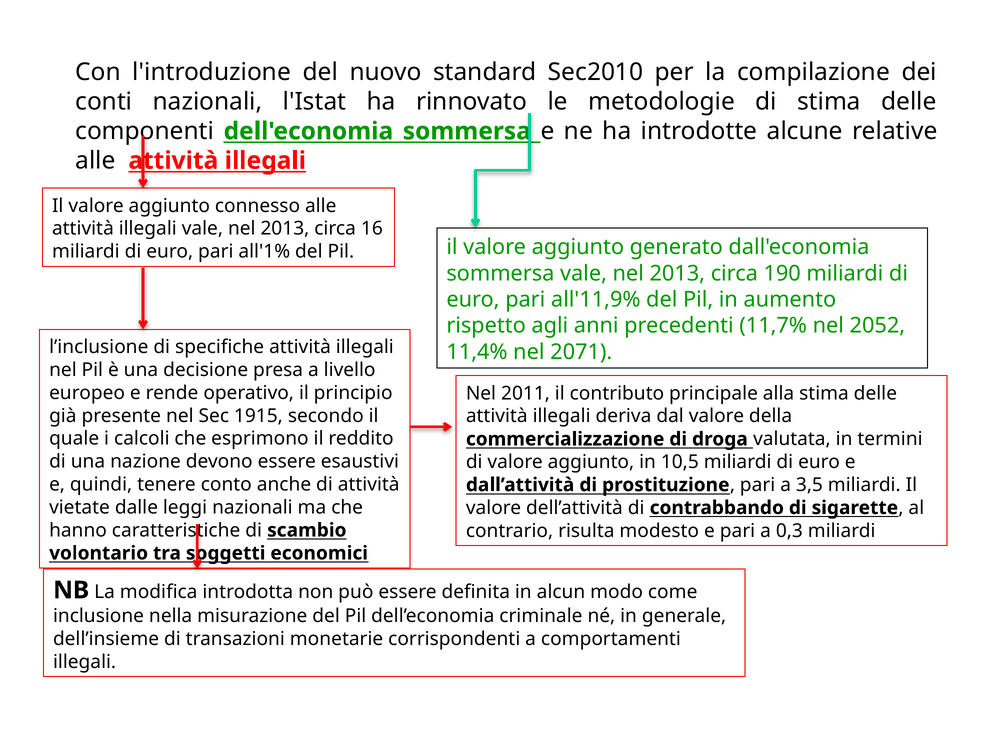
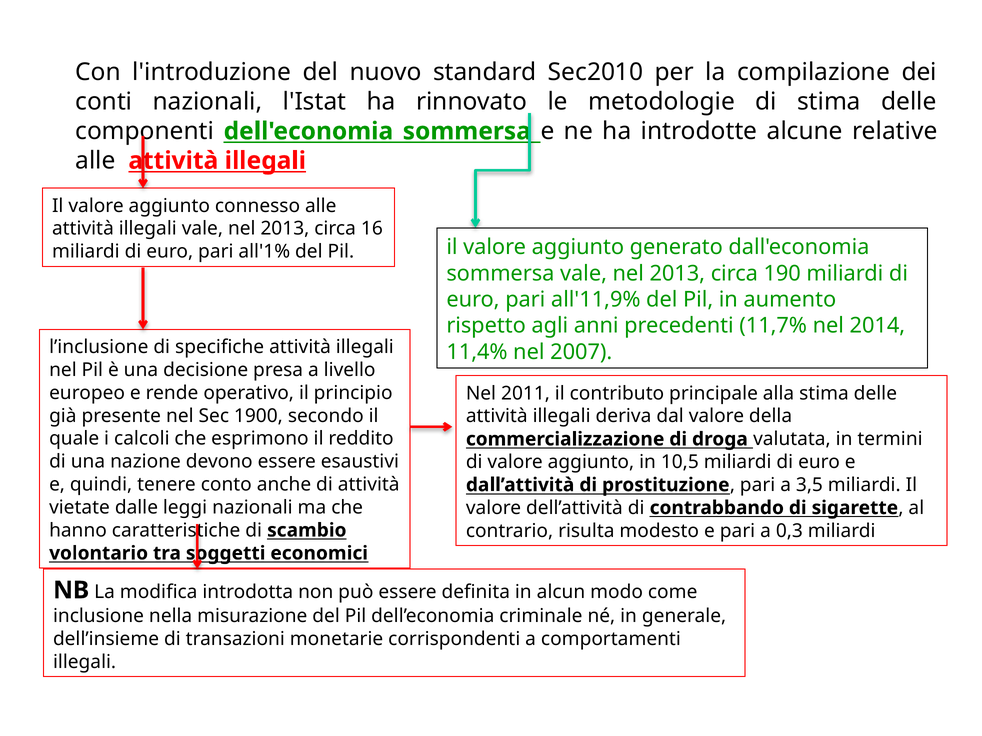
2052: 2052 -> 2014 (877, 326)
2071: 2071 -> 2007 (581, 352)
1915: 1915 -> 1900 (258, 416)
